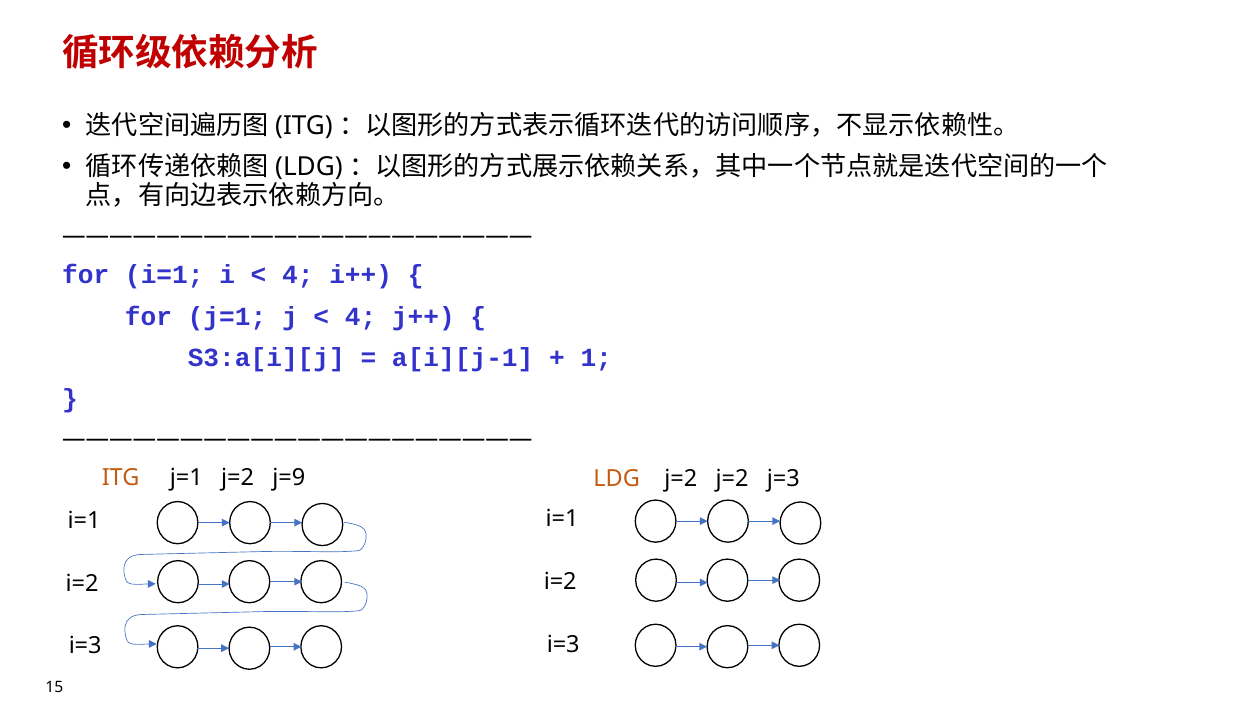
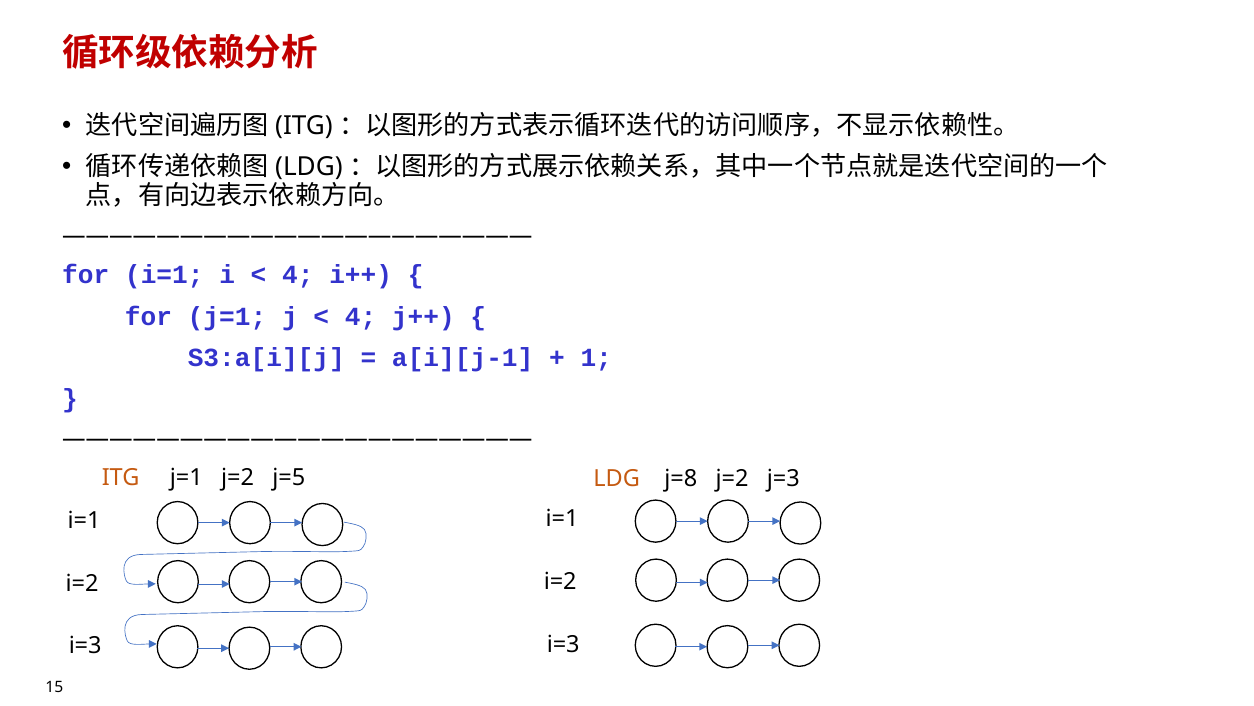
j=9: j=9 -> j=5 (289, 478)
LDG j=2: j=2 -> j=8 (681, 478)
